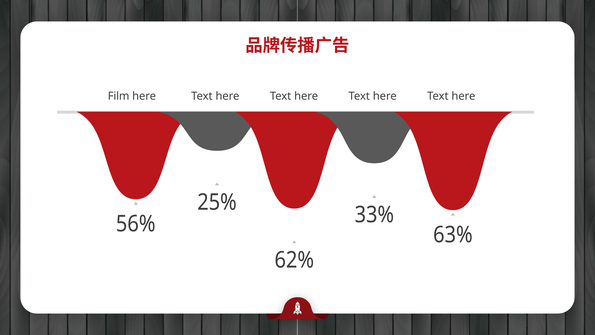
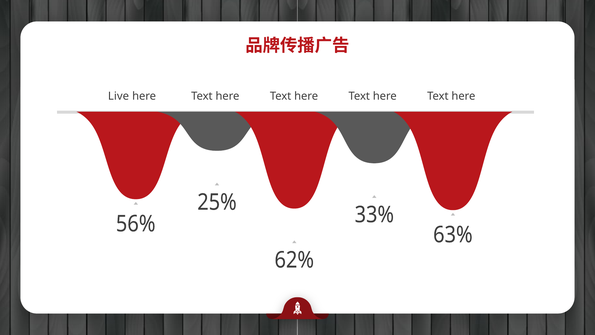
Film: Film -> Live (118, 96)
